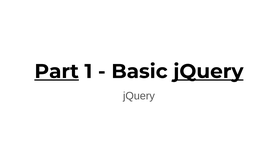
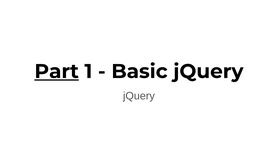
jQuery underline: present -> none (208, 72)
